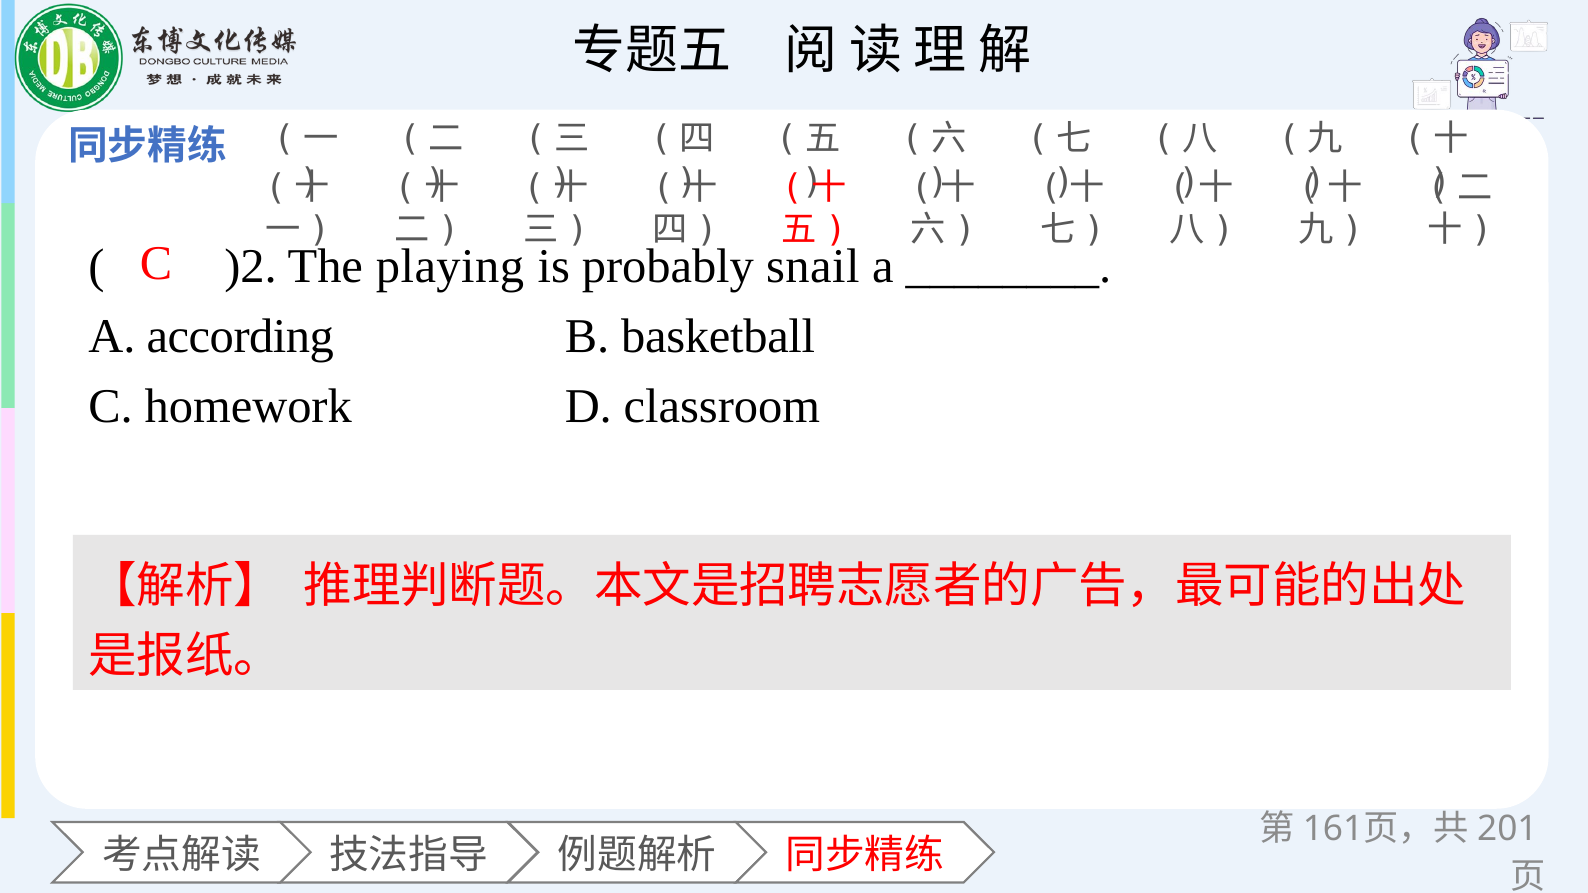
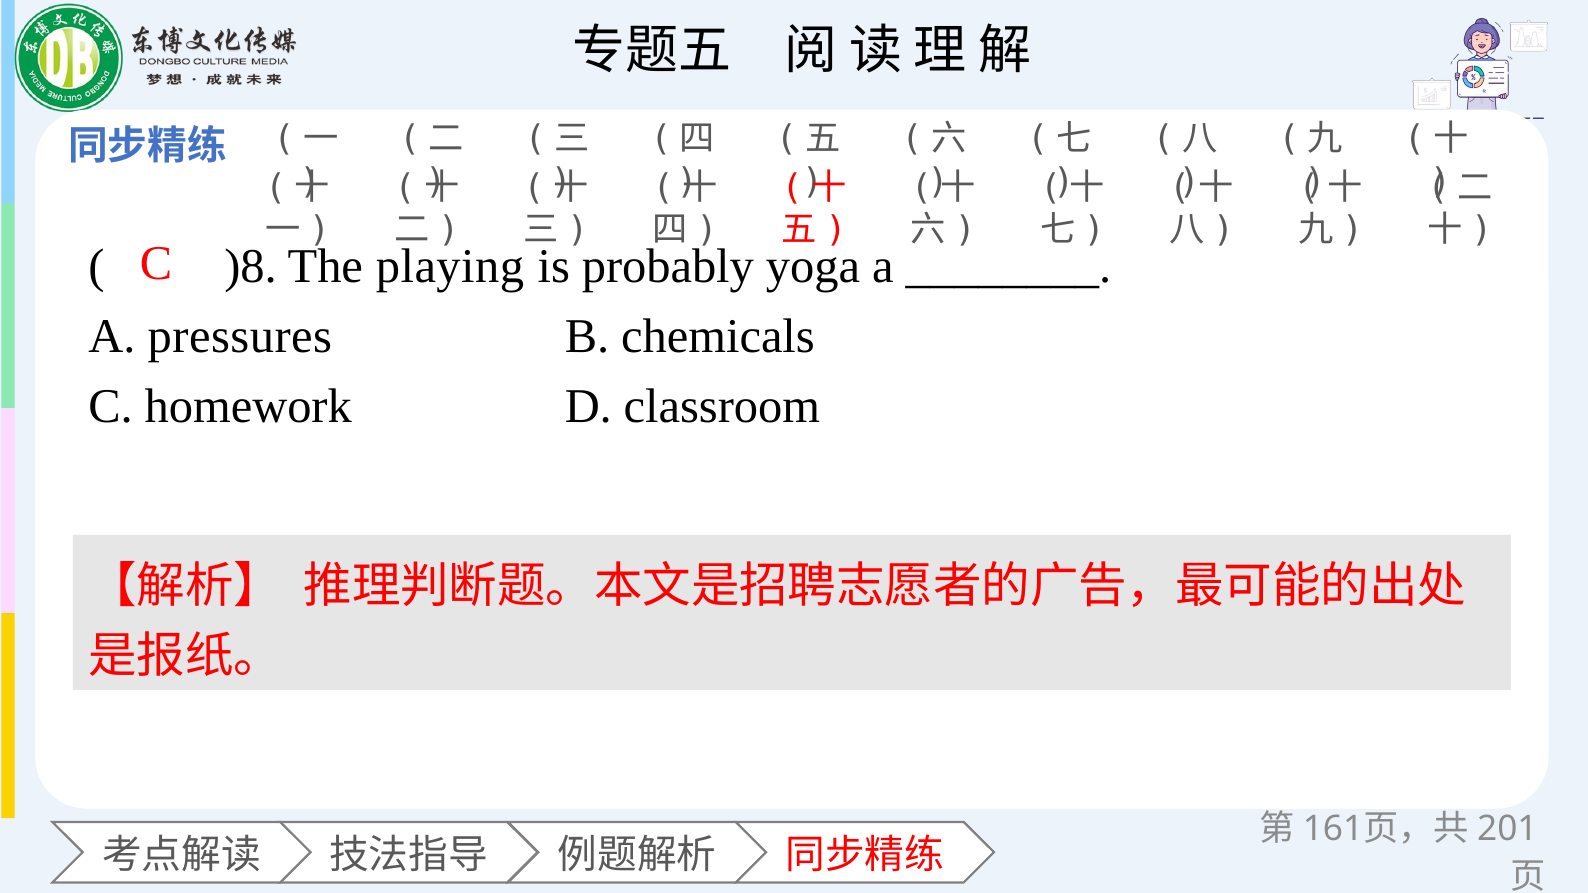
)2: )2 -> )8 (251, 267)
snail: snail -> yoga (813, 267)
according: according -> pressures (240, 336)
basketball: basketball -> chemicals (718, 336)
